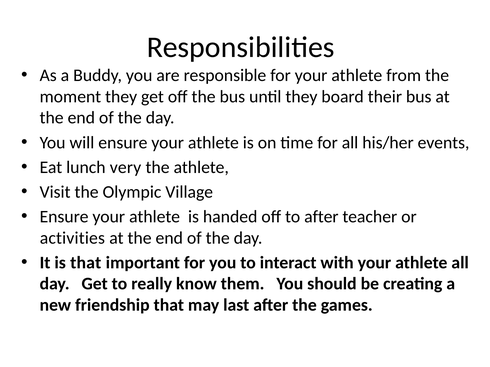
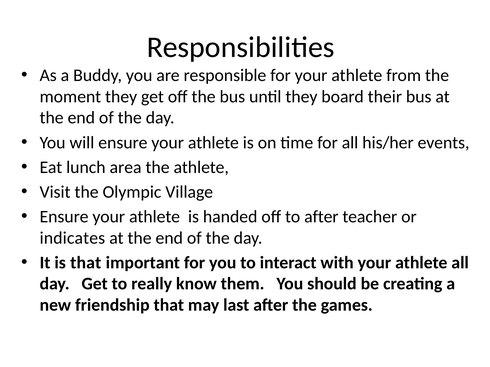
very: very -> area (126, 167)
activities: activities -> indicates (72, 238)
